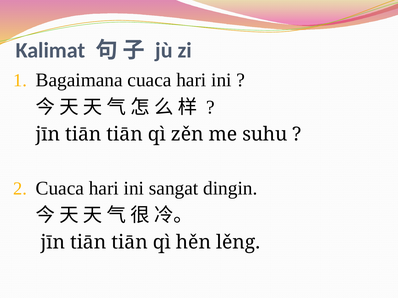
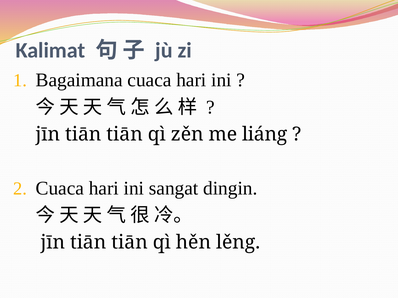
suhu: suhu -> liáng (265, 134)
